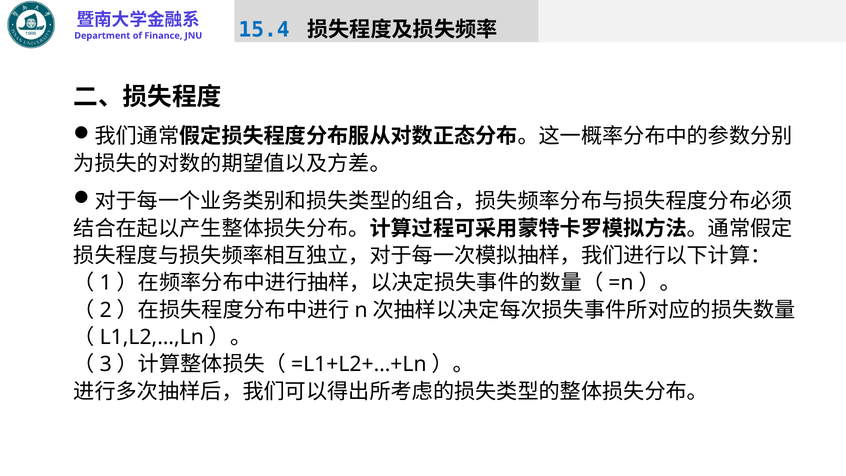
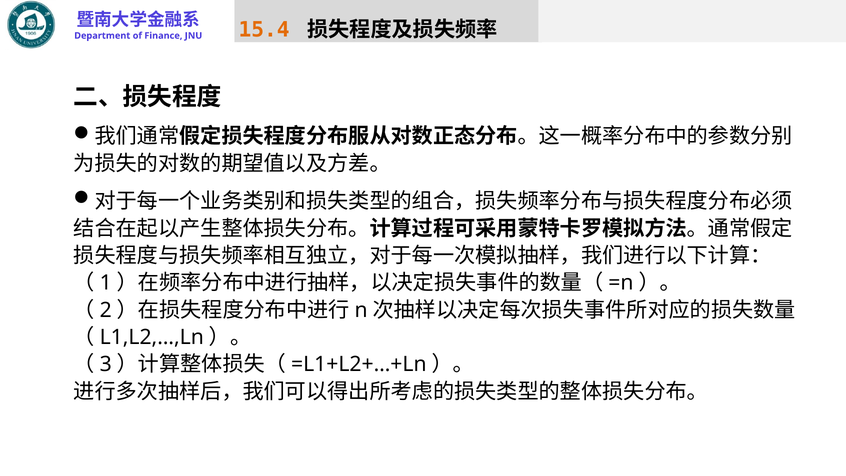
15.4 colour: blue -> orange (264, 30)
